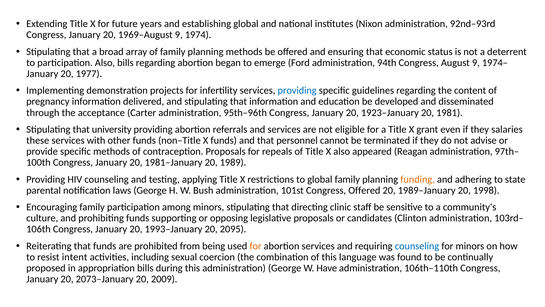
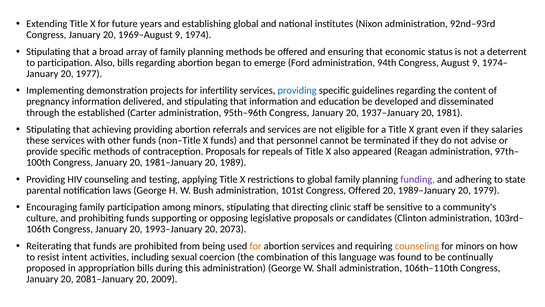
acceptance: acceptance -> established (101, 112)
1923–January: 1923–January -> 1937–January (390, 112)
university: university -> achieving (112, 129)
funding colour: orange -> purple (418, 179)
1998: 1998 -> 1979 (486, 190)
2095: 2095 -> 2073 (233, 229)
counseling colour: blue -> orange (417, 246)
Have: Have -> Shall (327, 268)
2073–January: 2073–January -> 2081–January (105, 279)
